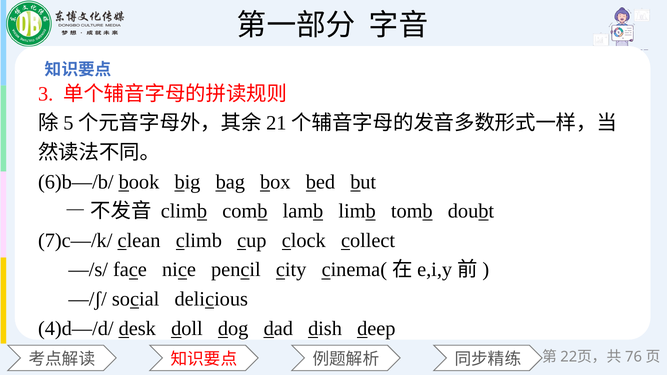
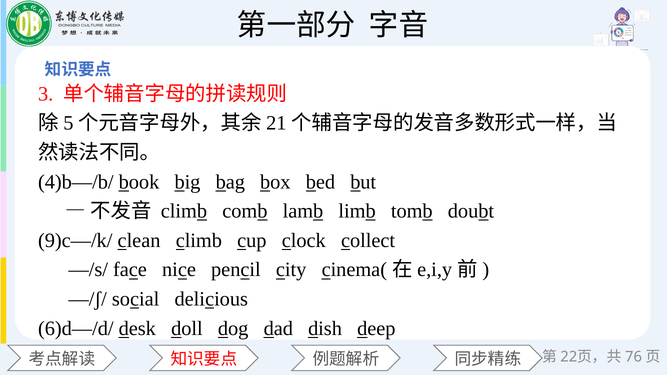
6)b—/b/: 6)b—/b/ -> 4)b—/b/ (76, 182)
7)c—/k/: 7)c—/k/ -> 9)c—/k/ (75, 241)
4)d—/d/: 4)d—/d/ -> 6)d—/d/ (76, 329)
